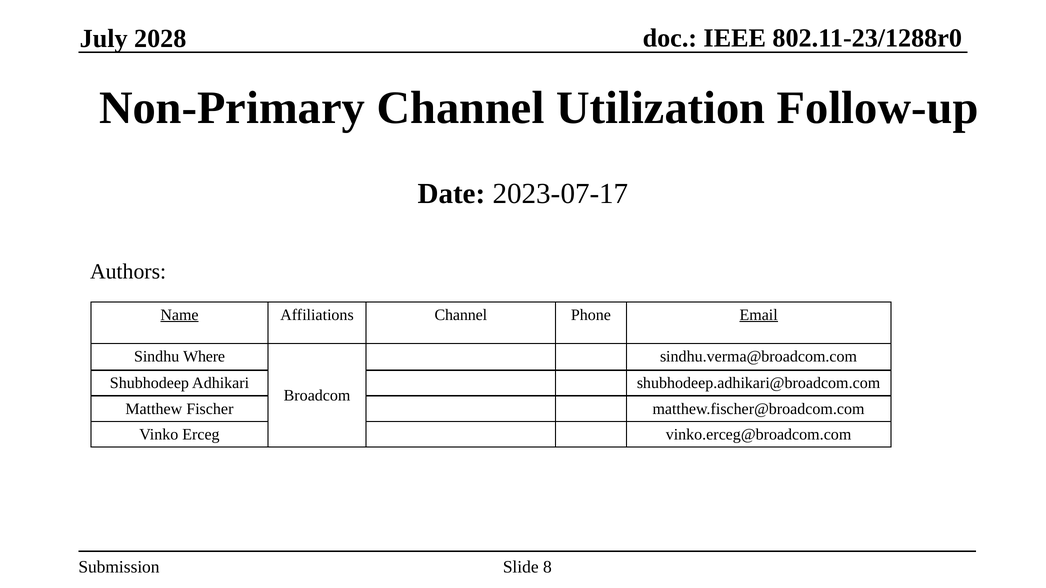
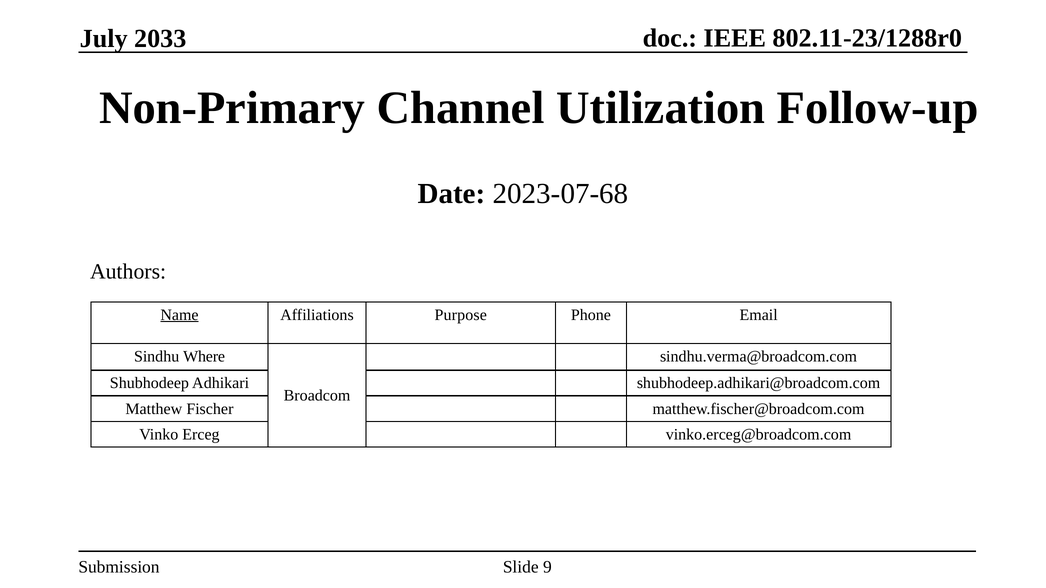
2028: 2028 -> 2033 (160, 38)
2023-07-17: 2023-07-17 -> 2023-07-68 (561, 194)
Affiliations Channel: Channel -> Purpose (461, 315)
Email underline: present -> none (759, 315)
8: 8 -> 9 (547, 567)
